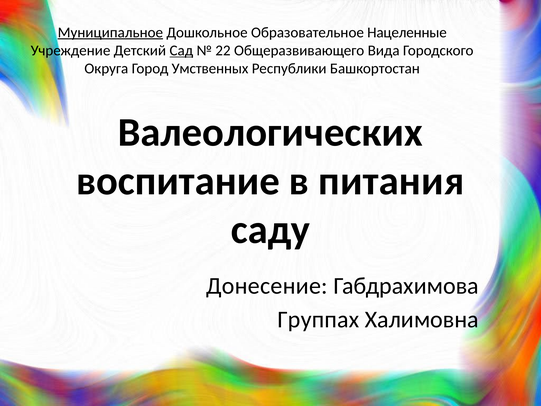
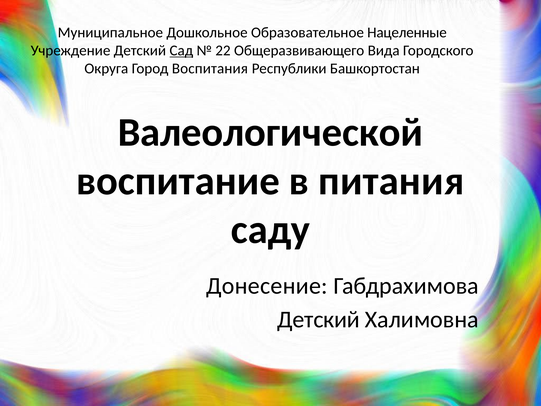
Муниципальное underline: present -> none (110, 32)
Умственных: Умственных -> Воспитания (210, 68)
Валеологических: Валеологических -> Валеологической (270, 132)
Группах: Группах -> Детский (319, 319)
